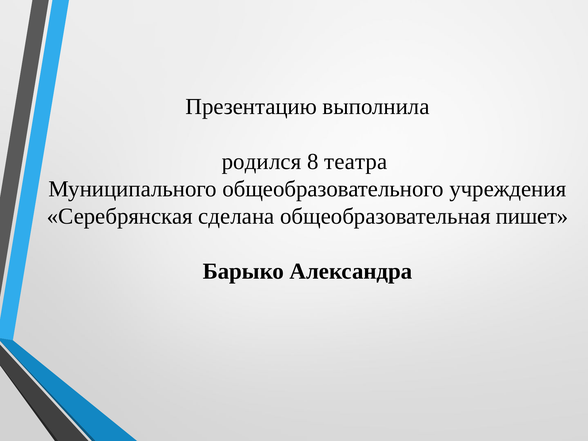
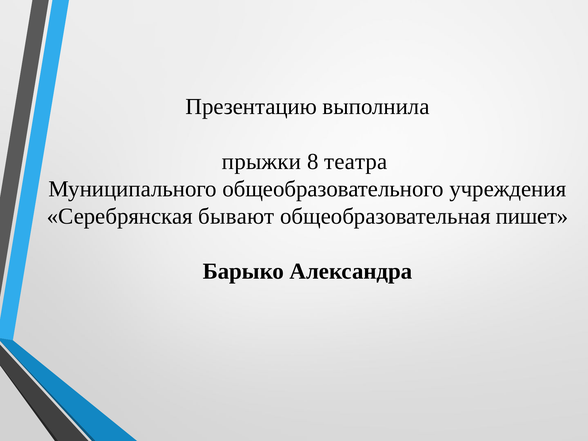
родился: родился -> прыжки (262, 161)
сделана: сделана -> бывают (236, 216)
